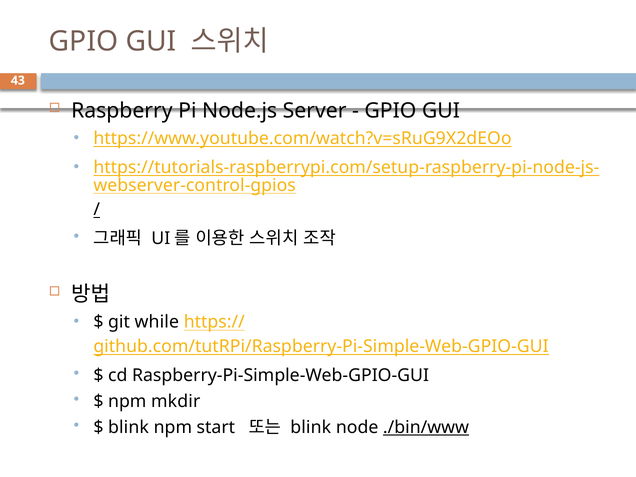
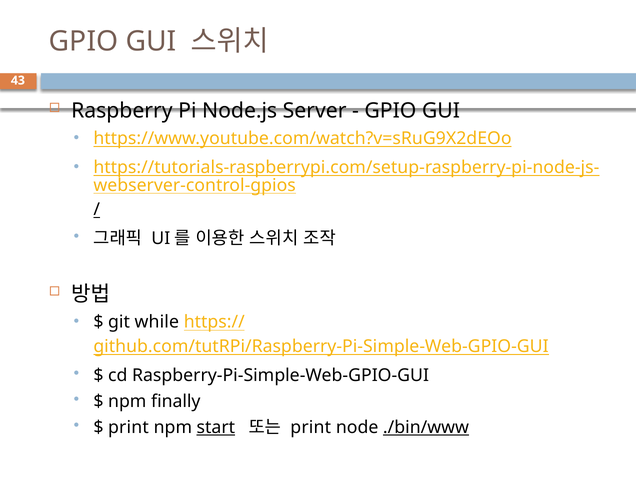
mkdir: mkdir -> finally (176, 401)
blink: blink -> print (128, 427)
start underline: none -> present (216, 427)
blink: blink -> print (311, 427)
